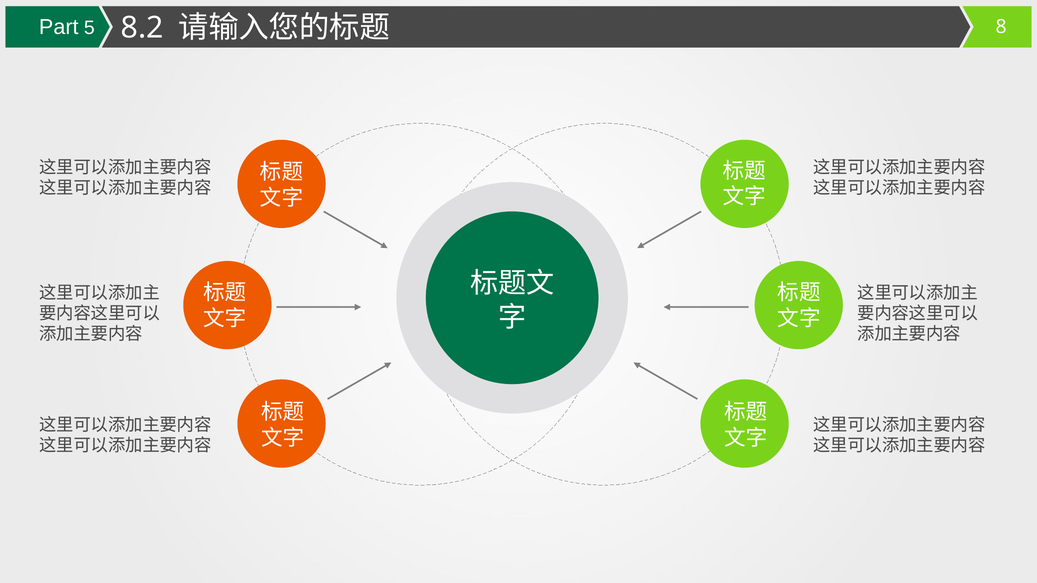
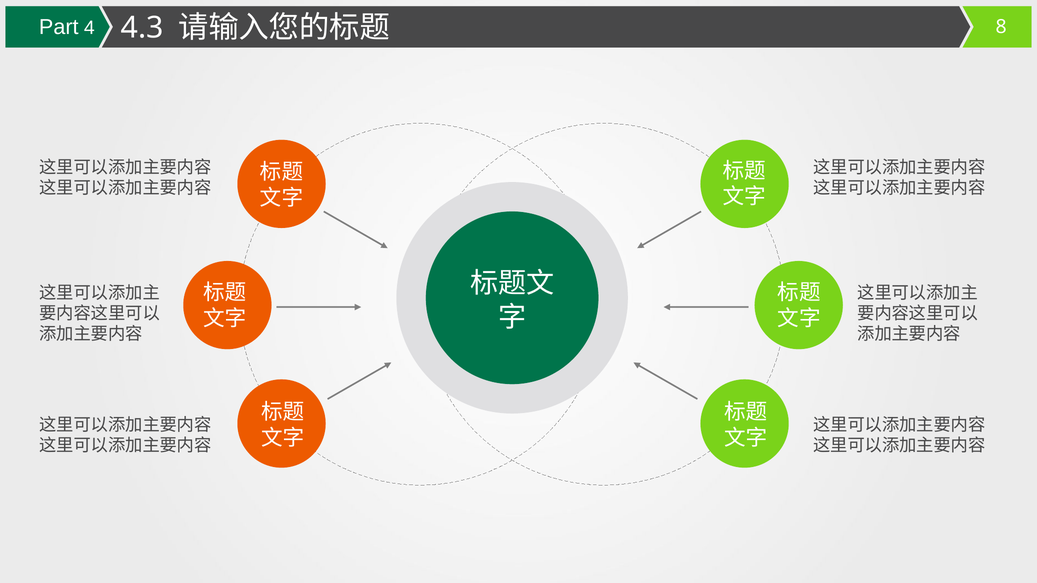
5: 5 -> 4 (89, 28)
8.2: 8.2 -> 4.3 (142, 28)
